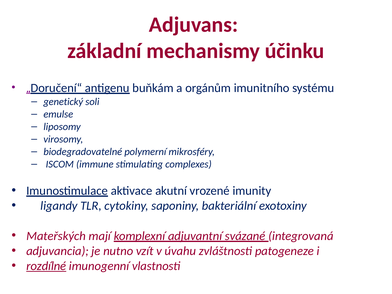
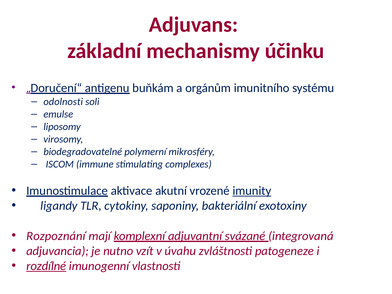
genetický: genetický -> odolnosti (63, 102)
imunity underline: none -> present (252, 191)
Mateřských: Mateřských -> Rozpoznání (56, 236)
